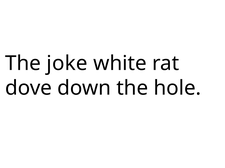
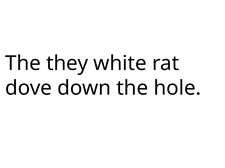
joke: joke -> they (67, 64)
